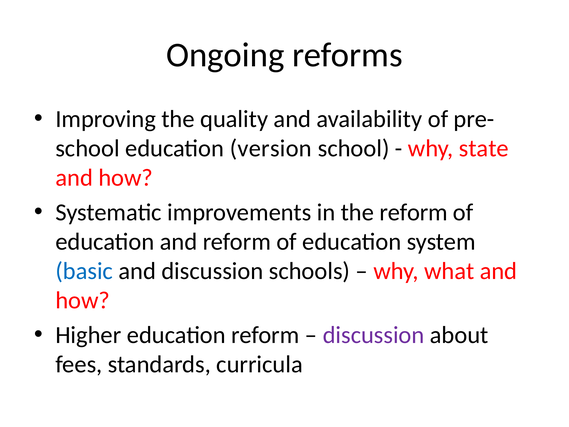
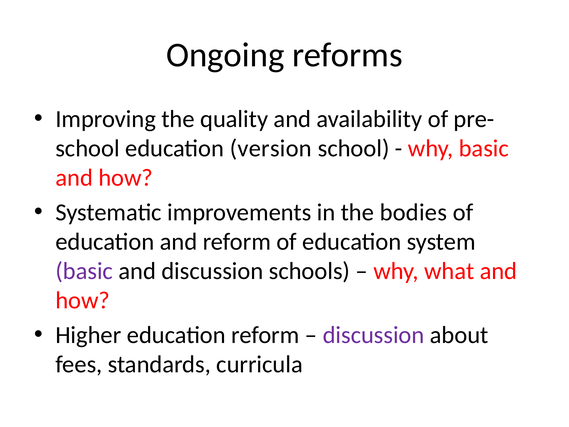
why state: state -> basic (484, 148)
the reform: reform -> bodies (413, 212)
basic colour: blue -> purple (84, 271)
